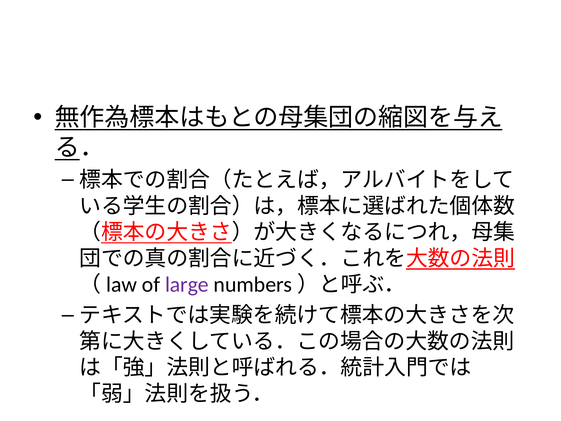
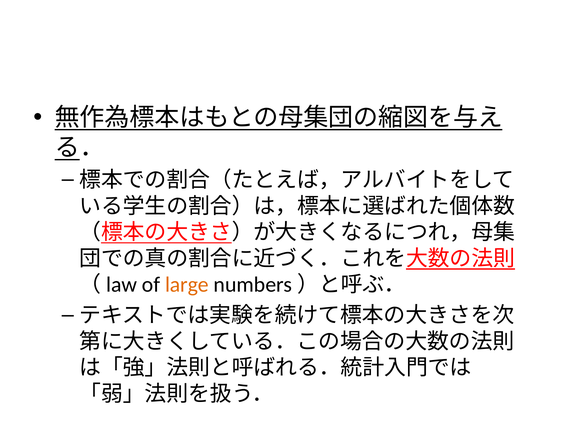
large colour: purple -> orange (187, 285)
